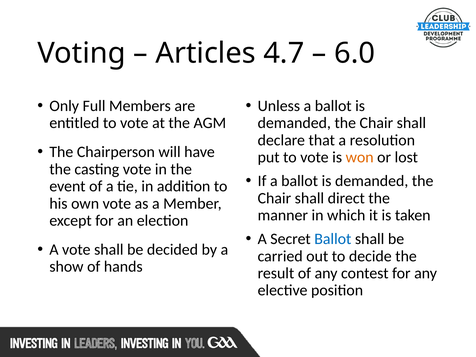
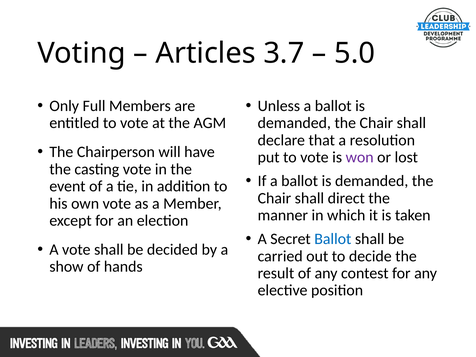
4.7: 4.7 -> 3.7 (284, 53)
6.0: 6.0 -> 5.0 (355, 53)
won colour: orange -> purple (360, 157)
